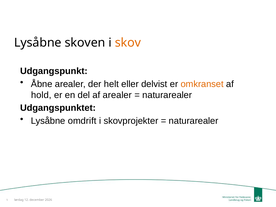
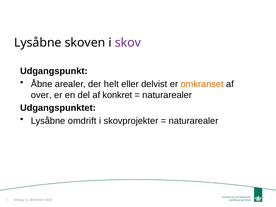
skov colour: orange -> purple (128, 43)
hold: hold -> over (41, 95)
af arealer: arealer -> konkret (117, 95)
